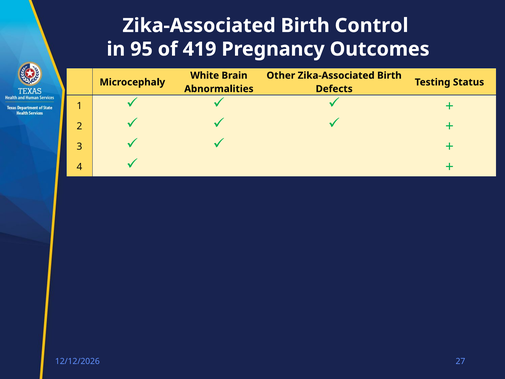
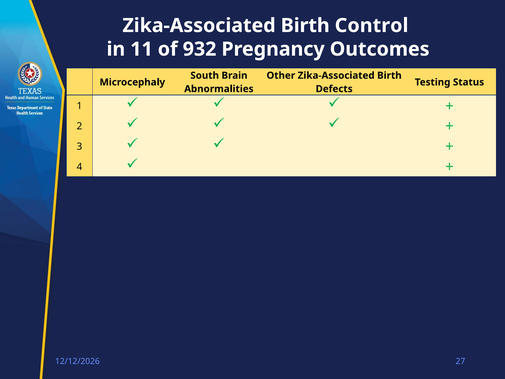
95: 95 -> 11 (141, 49)
419: 419 -> 932 (200, 49)
White: White -> South (205, 75)
